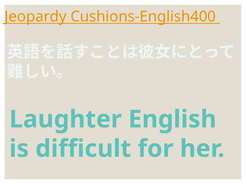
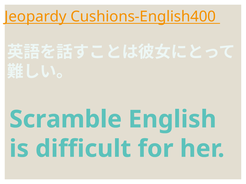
Laughter: Laughter -> Scramble (66, 120)
